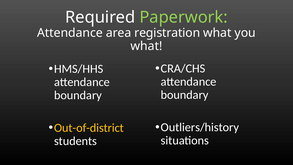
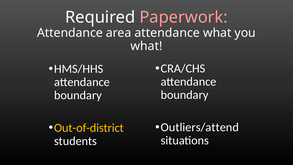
Paperwork colour: light green -> pink (184, 17)
area registration: registration -> attendance (167, 33)
Outliers/history: Outliers/history -> Outliers/attend (200, 127)
